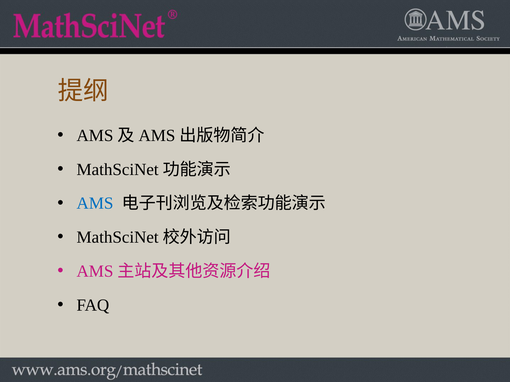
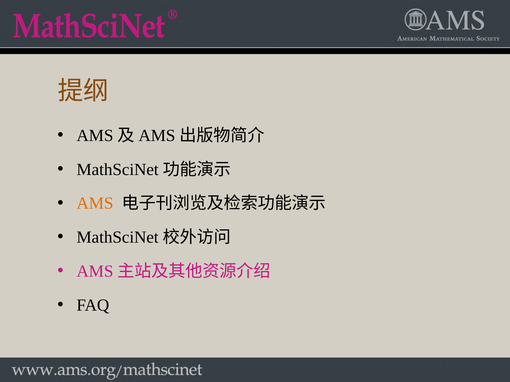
AMS colour: blue -> orange (95, 204)
